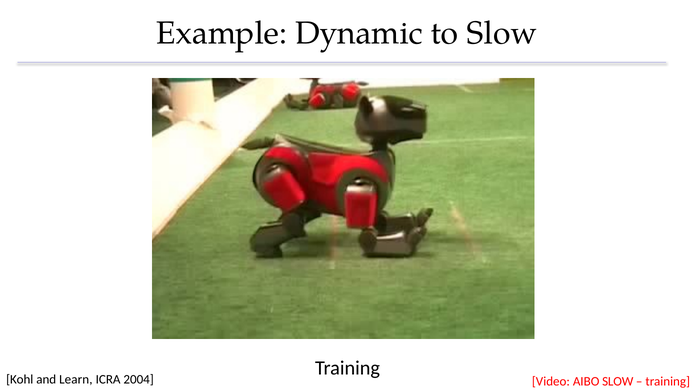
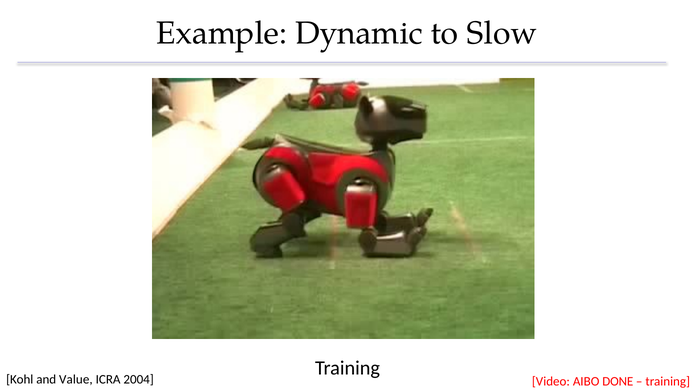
Learn: Learn -> Value (76, 379)
AIBO SLOW: SLOW -> DONE (618, 381)
